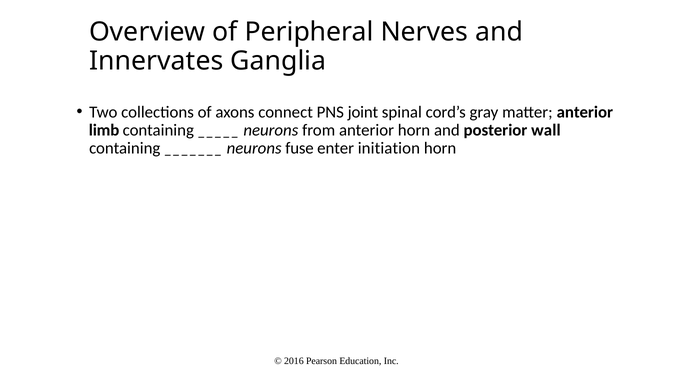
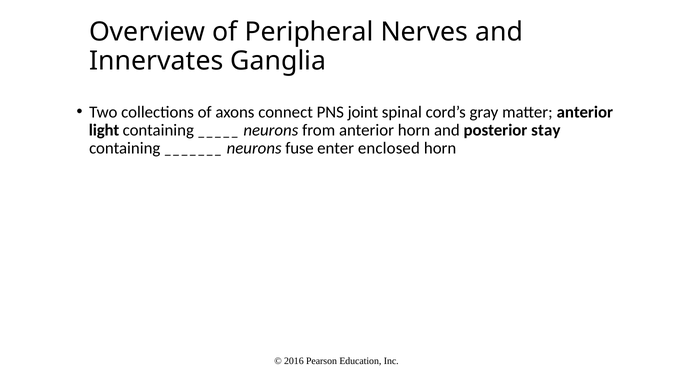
limb: limb -> light (104, 130)
wall: wall -> stay (546, 130)
initiation: initiation -> enclosed (389, 149)
